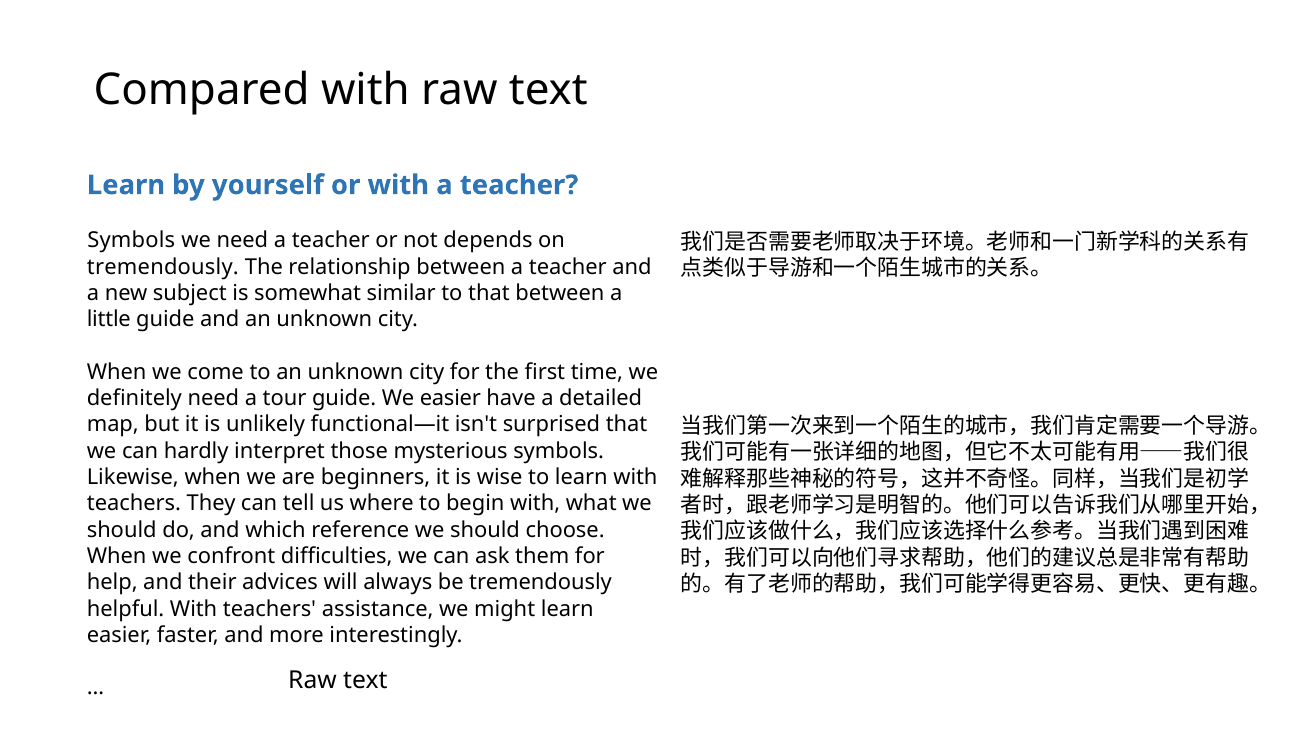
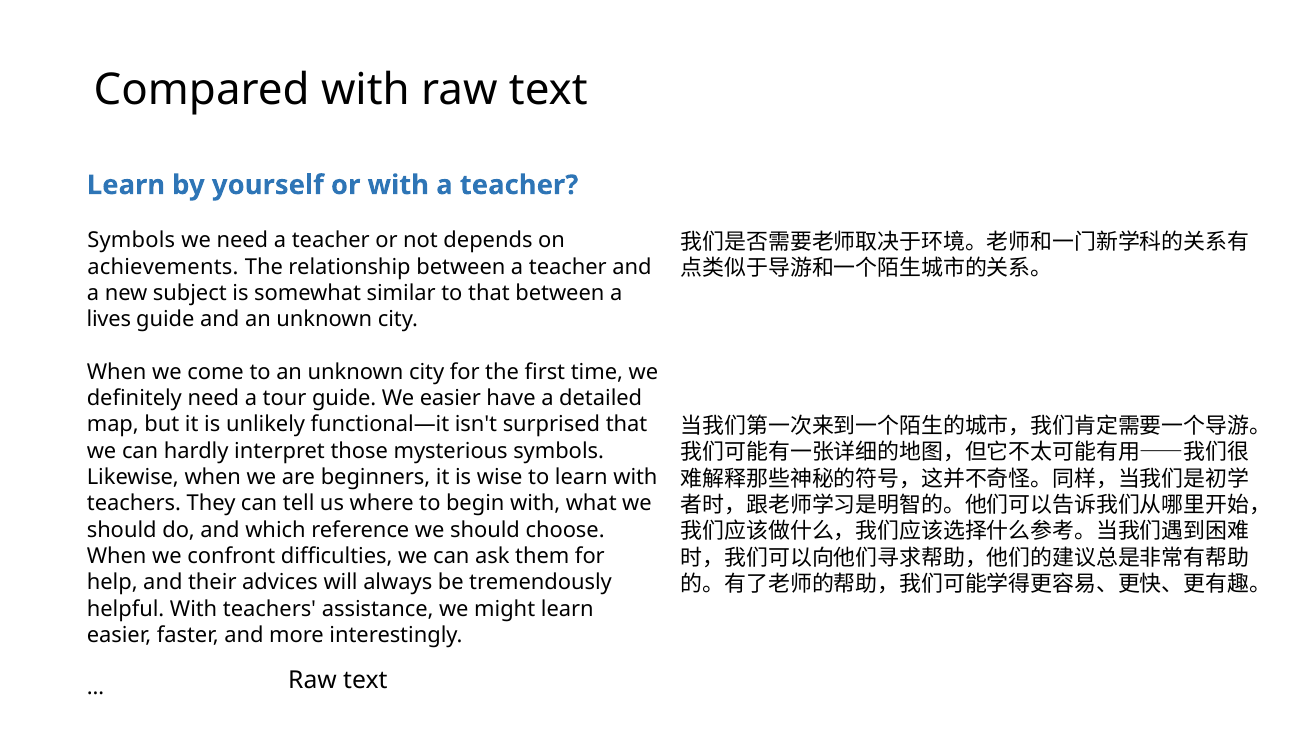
tremendously: tremendously -> achievements (163, 267)
little: little -> lives (109, 320)
